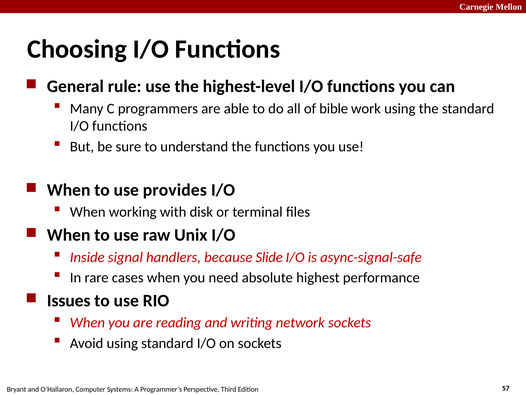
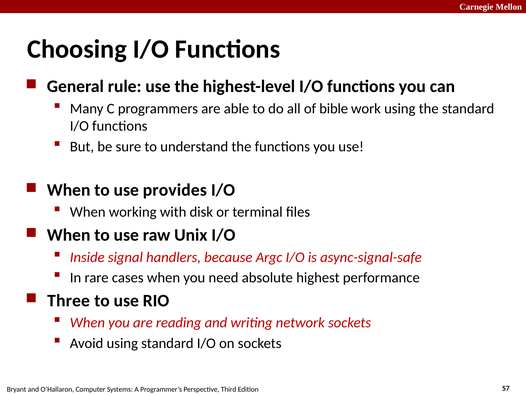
Slide: Slide -> Argc (269, 257)
Issues: Issues -> Three (69, 300)
